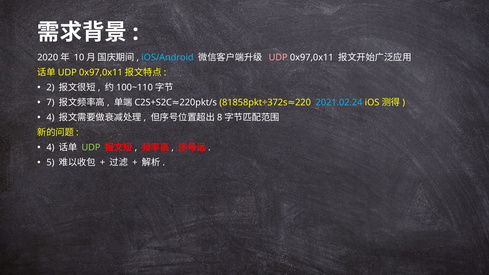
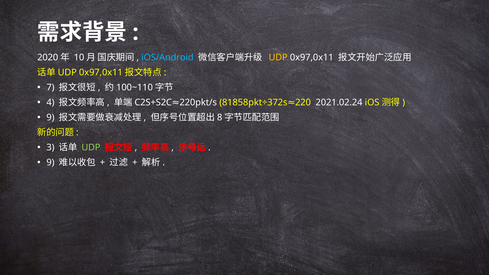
UDP colour: pink -> yellow (278, 57)
2: 2 -> 7 (50, 87)
7: 7 -> 4 (50, 102)
2021.02.24 colour: light blue -> white (339, 102)
4: 4 -> 9 (50, 117)
4: 4 -> 3 (50, 147)
5: 5 -> 9 (50, 162)
